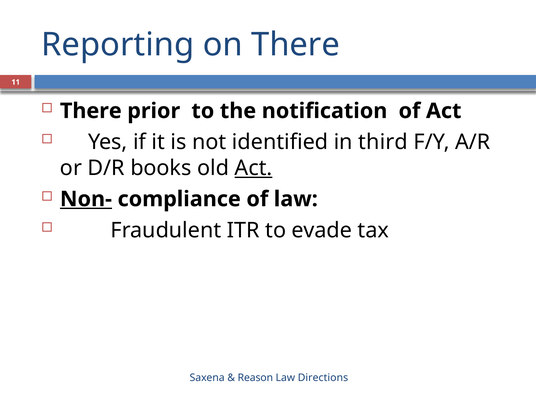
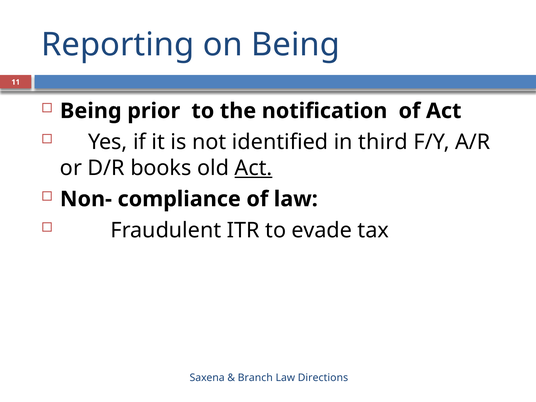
on There: There -> Being (296, 45)
There: There -> Being (91, 111)
Non- underline: present -> none (86, 199)
Reason: Reason -> Branch (255, 378)
